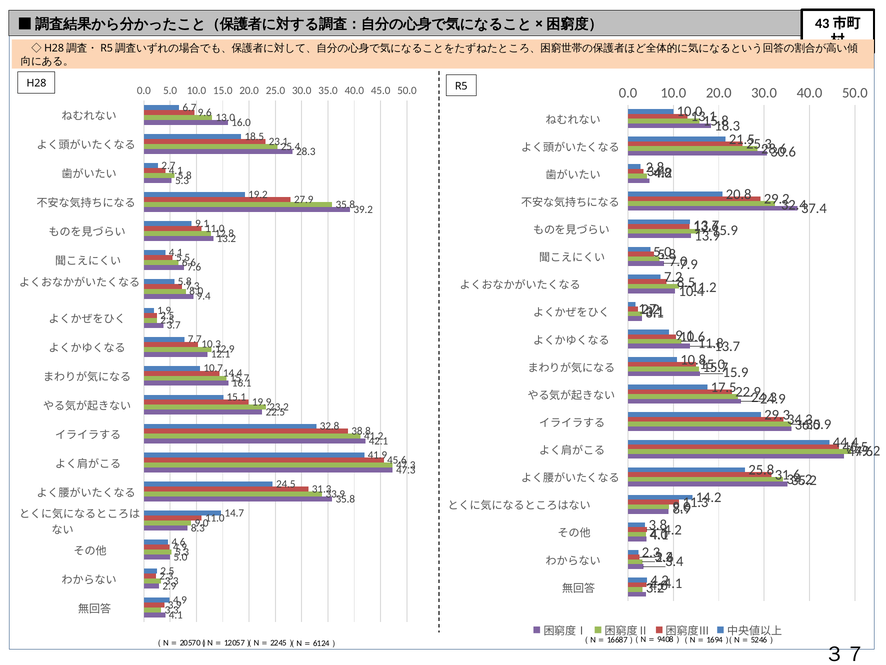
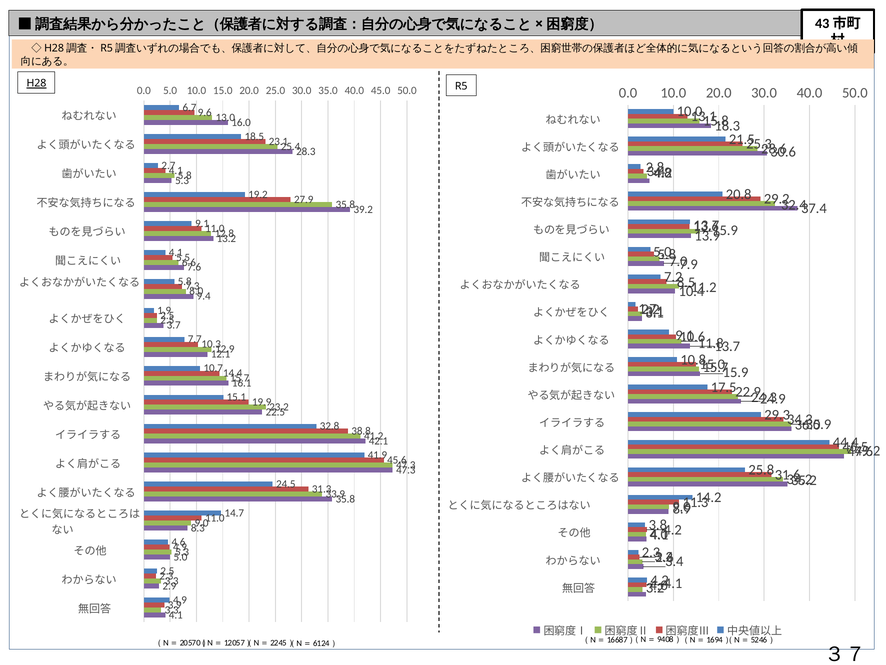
H28 underline: none -> present (36, 83)
